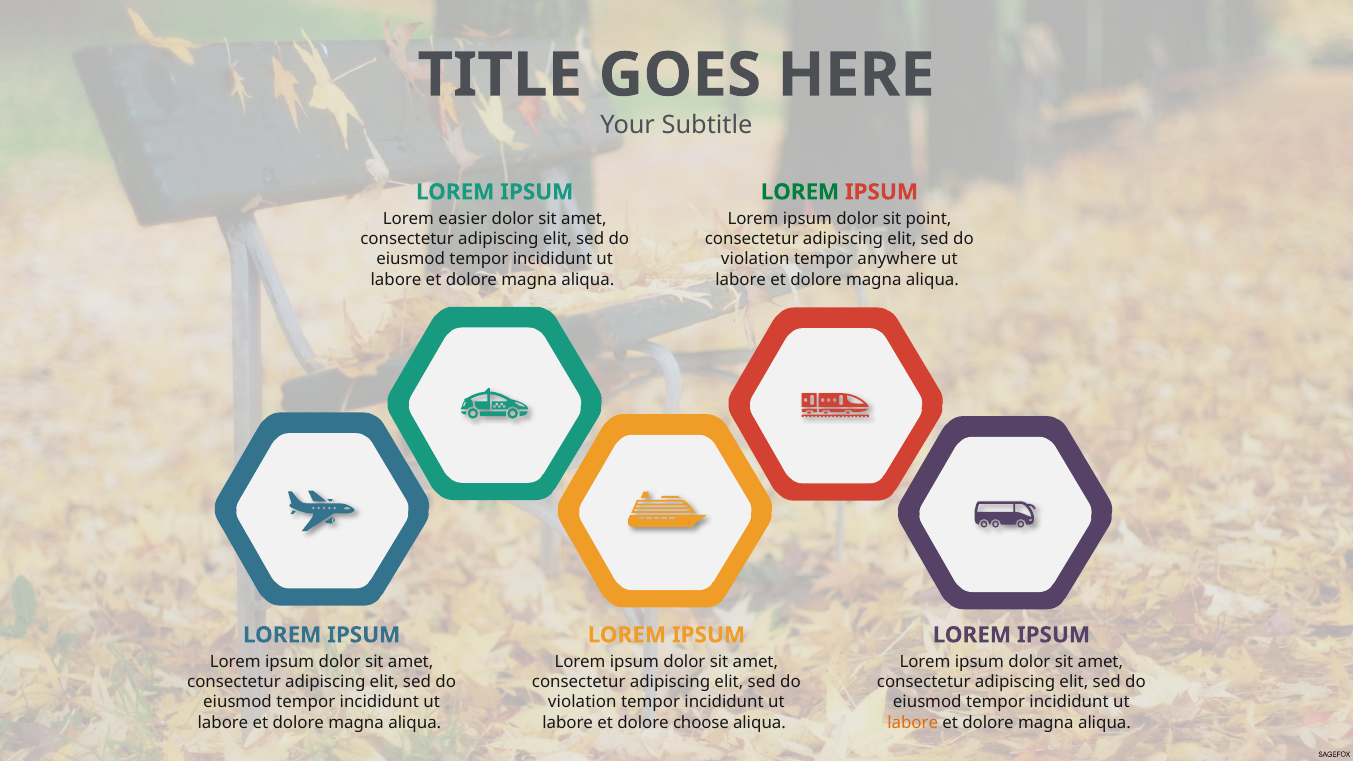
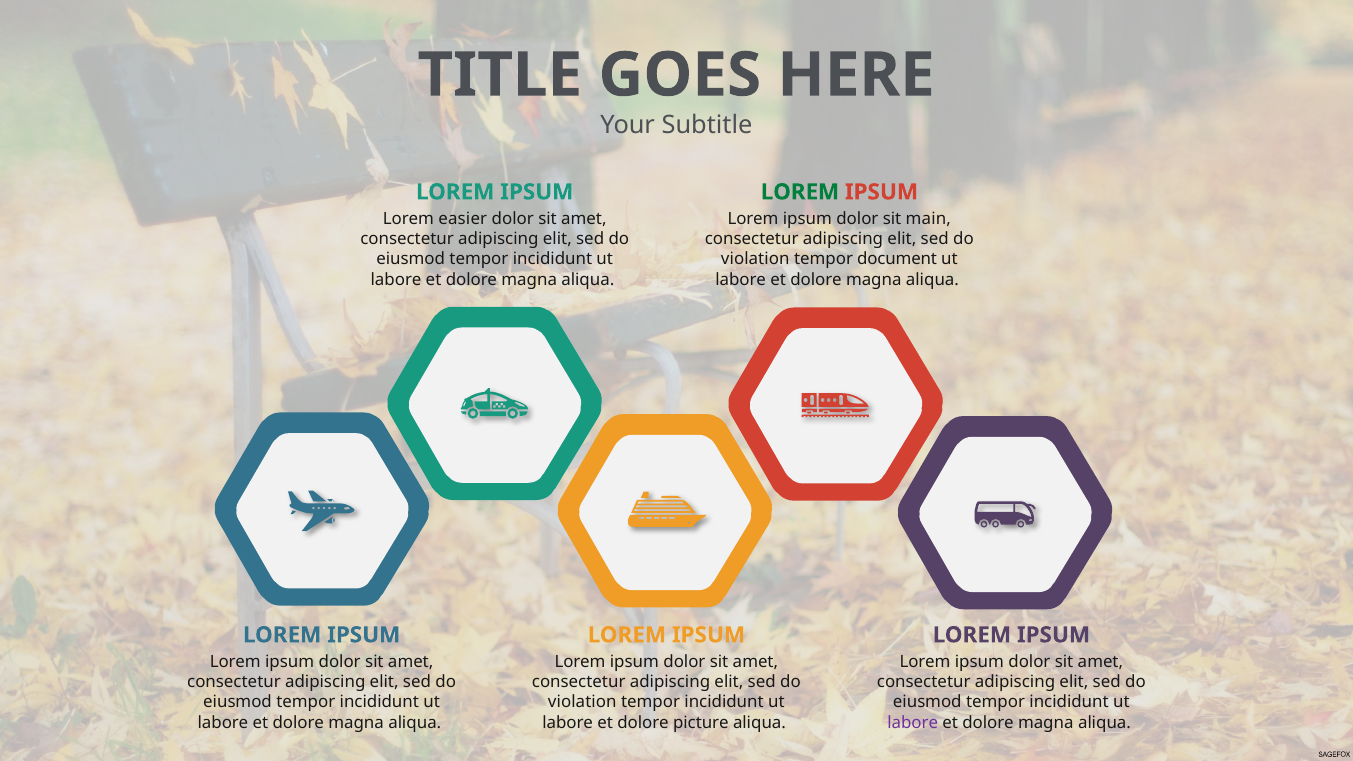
point: point -> main (928, 219)
anywhere: anywhere -> document (897, 259)
choose: choose -> picture (701, 723)
labore colour: orange -> purple (913, 723)
